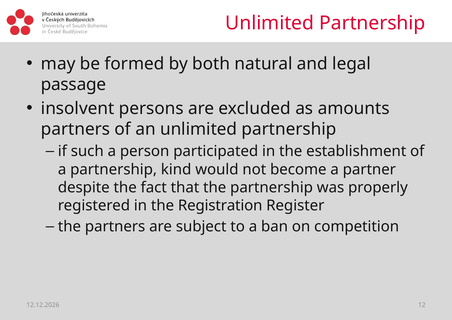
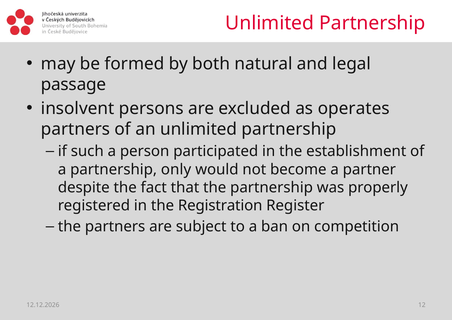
amounts: amounts -> operates (354, 108)
kind: kind -> only (176, 169)
